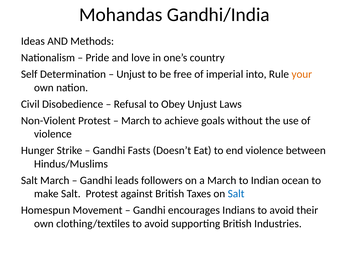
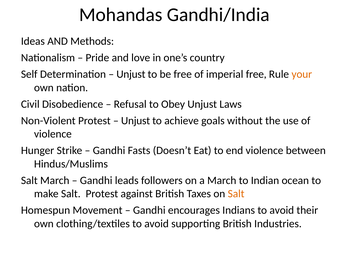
imperial into: into -> free (256, 74)
March: March -> Unjust (136, 120)
Salt colour: blue -> orange (236, 194)
